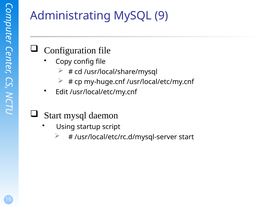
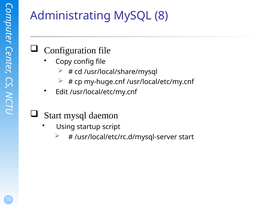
9: 9 -> 8 (161, 16)
